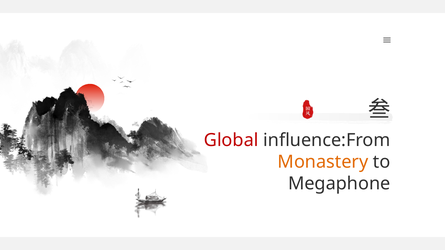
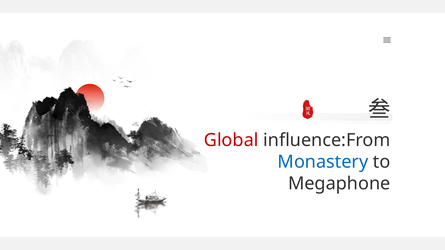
Monastery colour: orange -> blue (323, 162)
